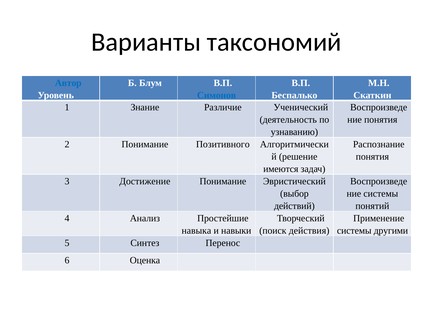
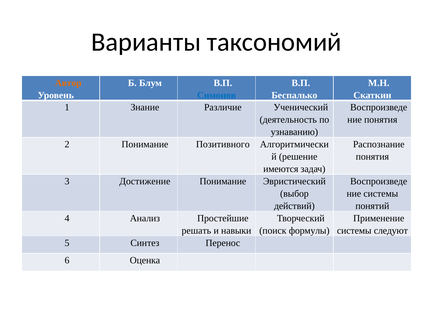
Автор colour: blue -> orange (68, 83)
навыка: навыка -> решать (196, 230)
действия: действия -> формулы (309, 230)
другими: другими -> следуют (391, 230)
